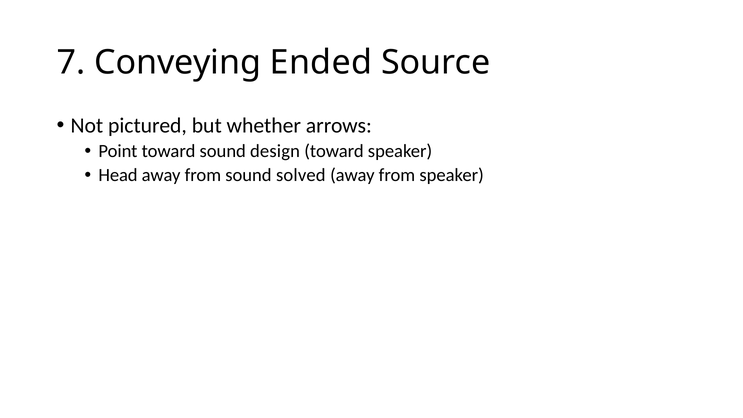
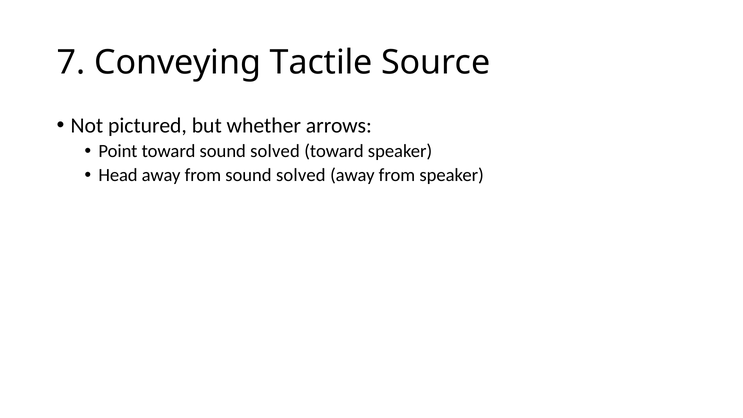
Ended: Ended -> Tactile (321, 62)
toward sound design: design -> solved (275, 151)
